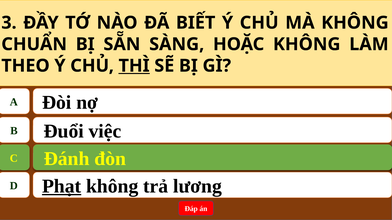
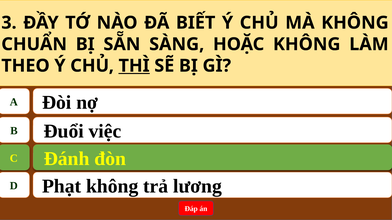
Phạt underline: present -> none (62, 187)
